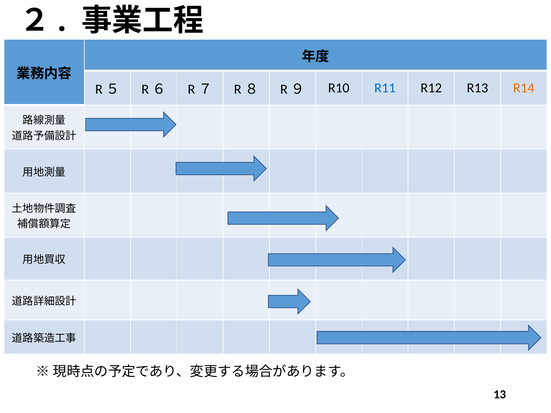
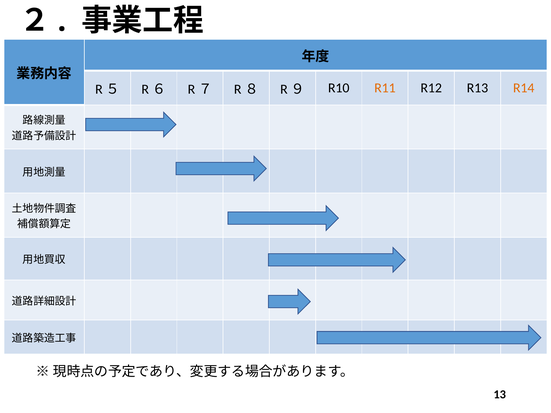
R11 colour: blue -> orange (385, 88)
